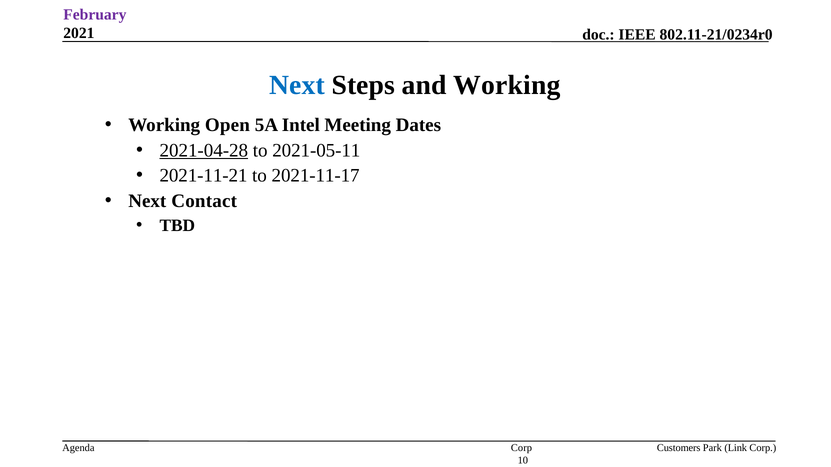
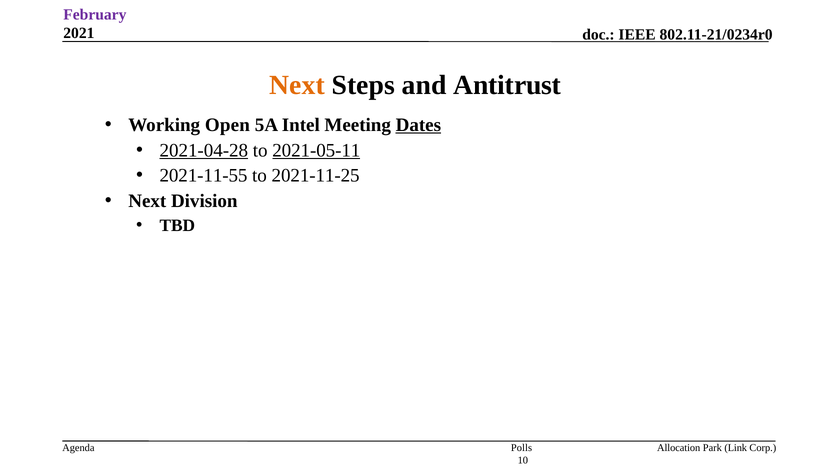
Next colour: blue -> orange (297, 85)
and Working: Working -> Antitrust (507, 85)
Dates underline: none -> present (418, 125)
2021-05-11 underline: none -> present (316, 150)
2021-11-21: 2021-11-21 -> 2021-11-55 (204, 176)
2021-11-17: 2021-11-17 -> 2021-11-25 (316, 176)
Contact: Contact -> Division (204, 201)
Corp: Corp -> Polls (521, 448)
Customers: Customers -> Allocation (679, 448)
